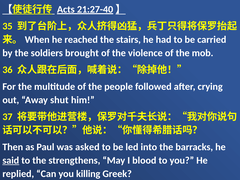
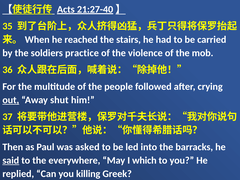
brought: brought -> practice (82, 53)
out underline: none -> present (11, 100)
strengthens: strengthens -> everywhere (74, 160)
blood: blood -> which (144, 160)
